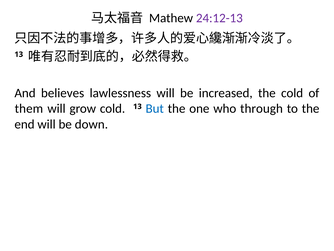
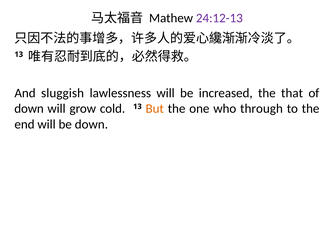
believes: believes -> sluggish (63, 93)
the cold: cold -> that (292, 93)
them: them -> down (29, 108)
But colour: blue -> orange (155, 108)
